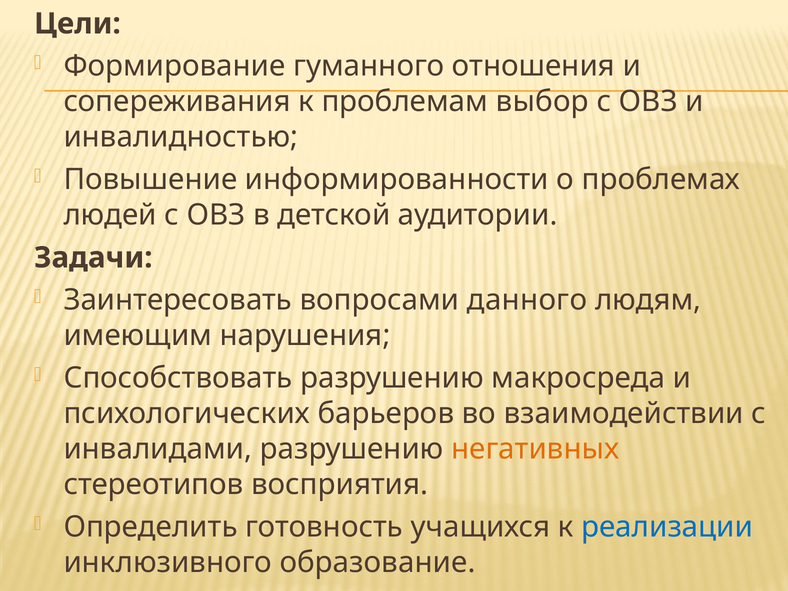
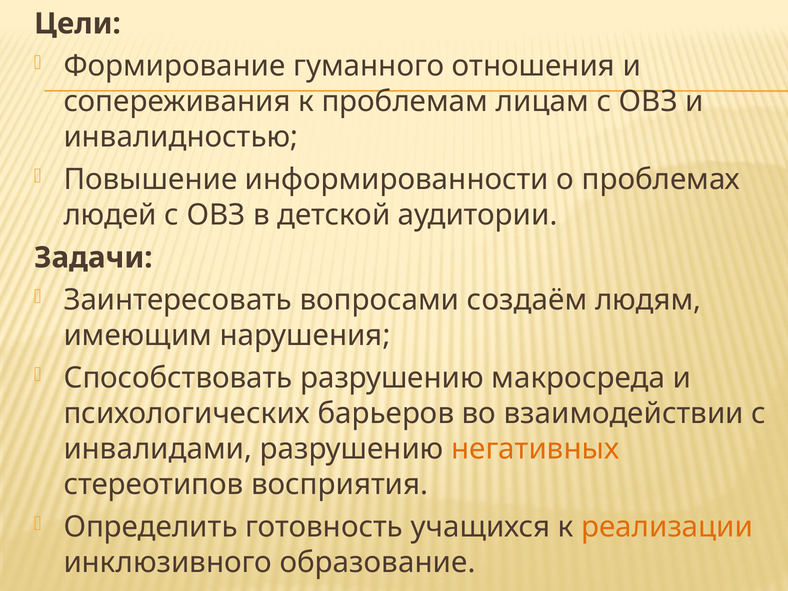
выбор: выбор -> лицам (542, 102)
данного: данного -> создаём (527, 300)
реализации colour: blue -> orange (667, 527)
